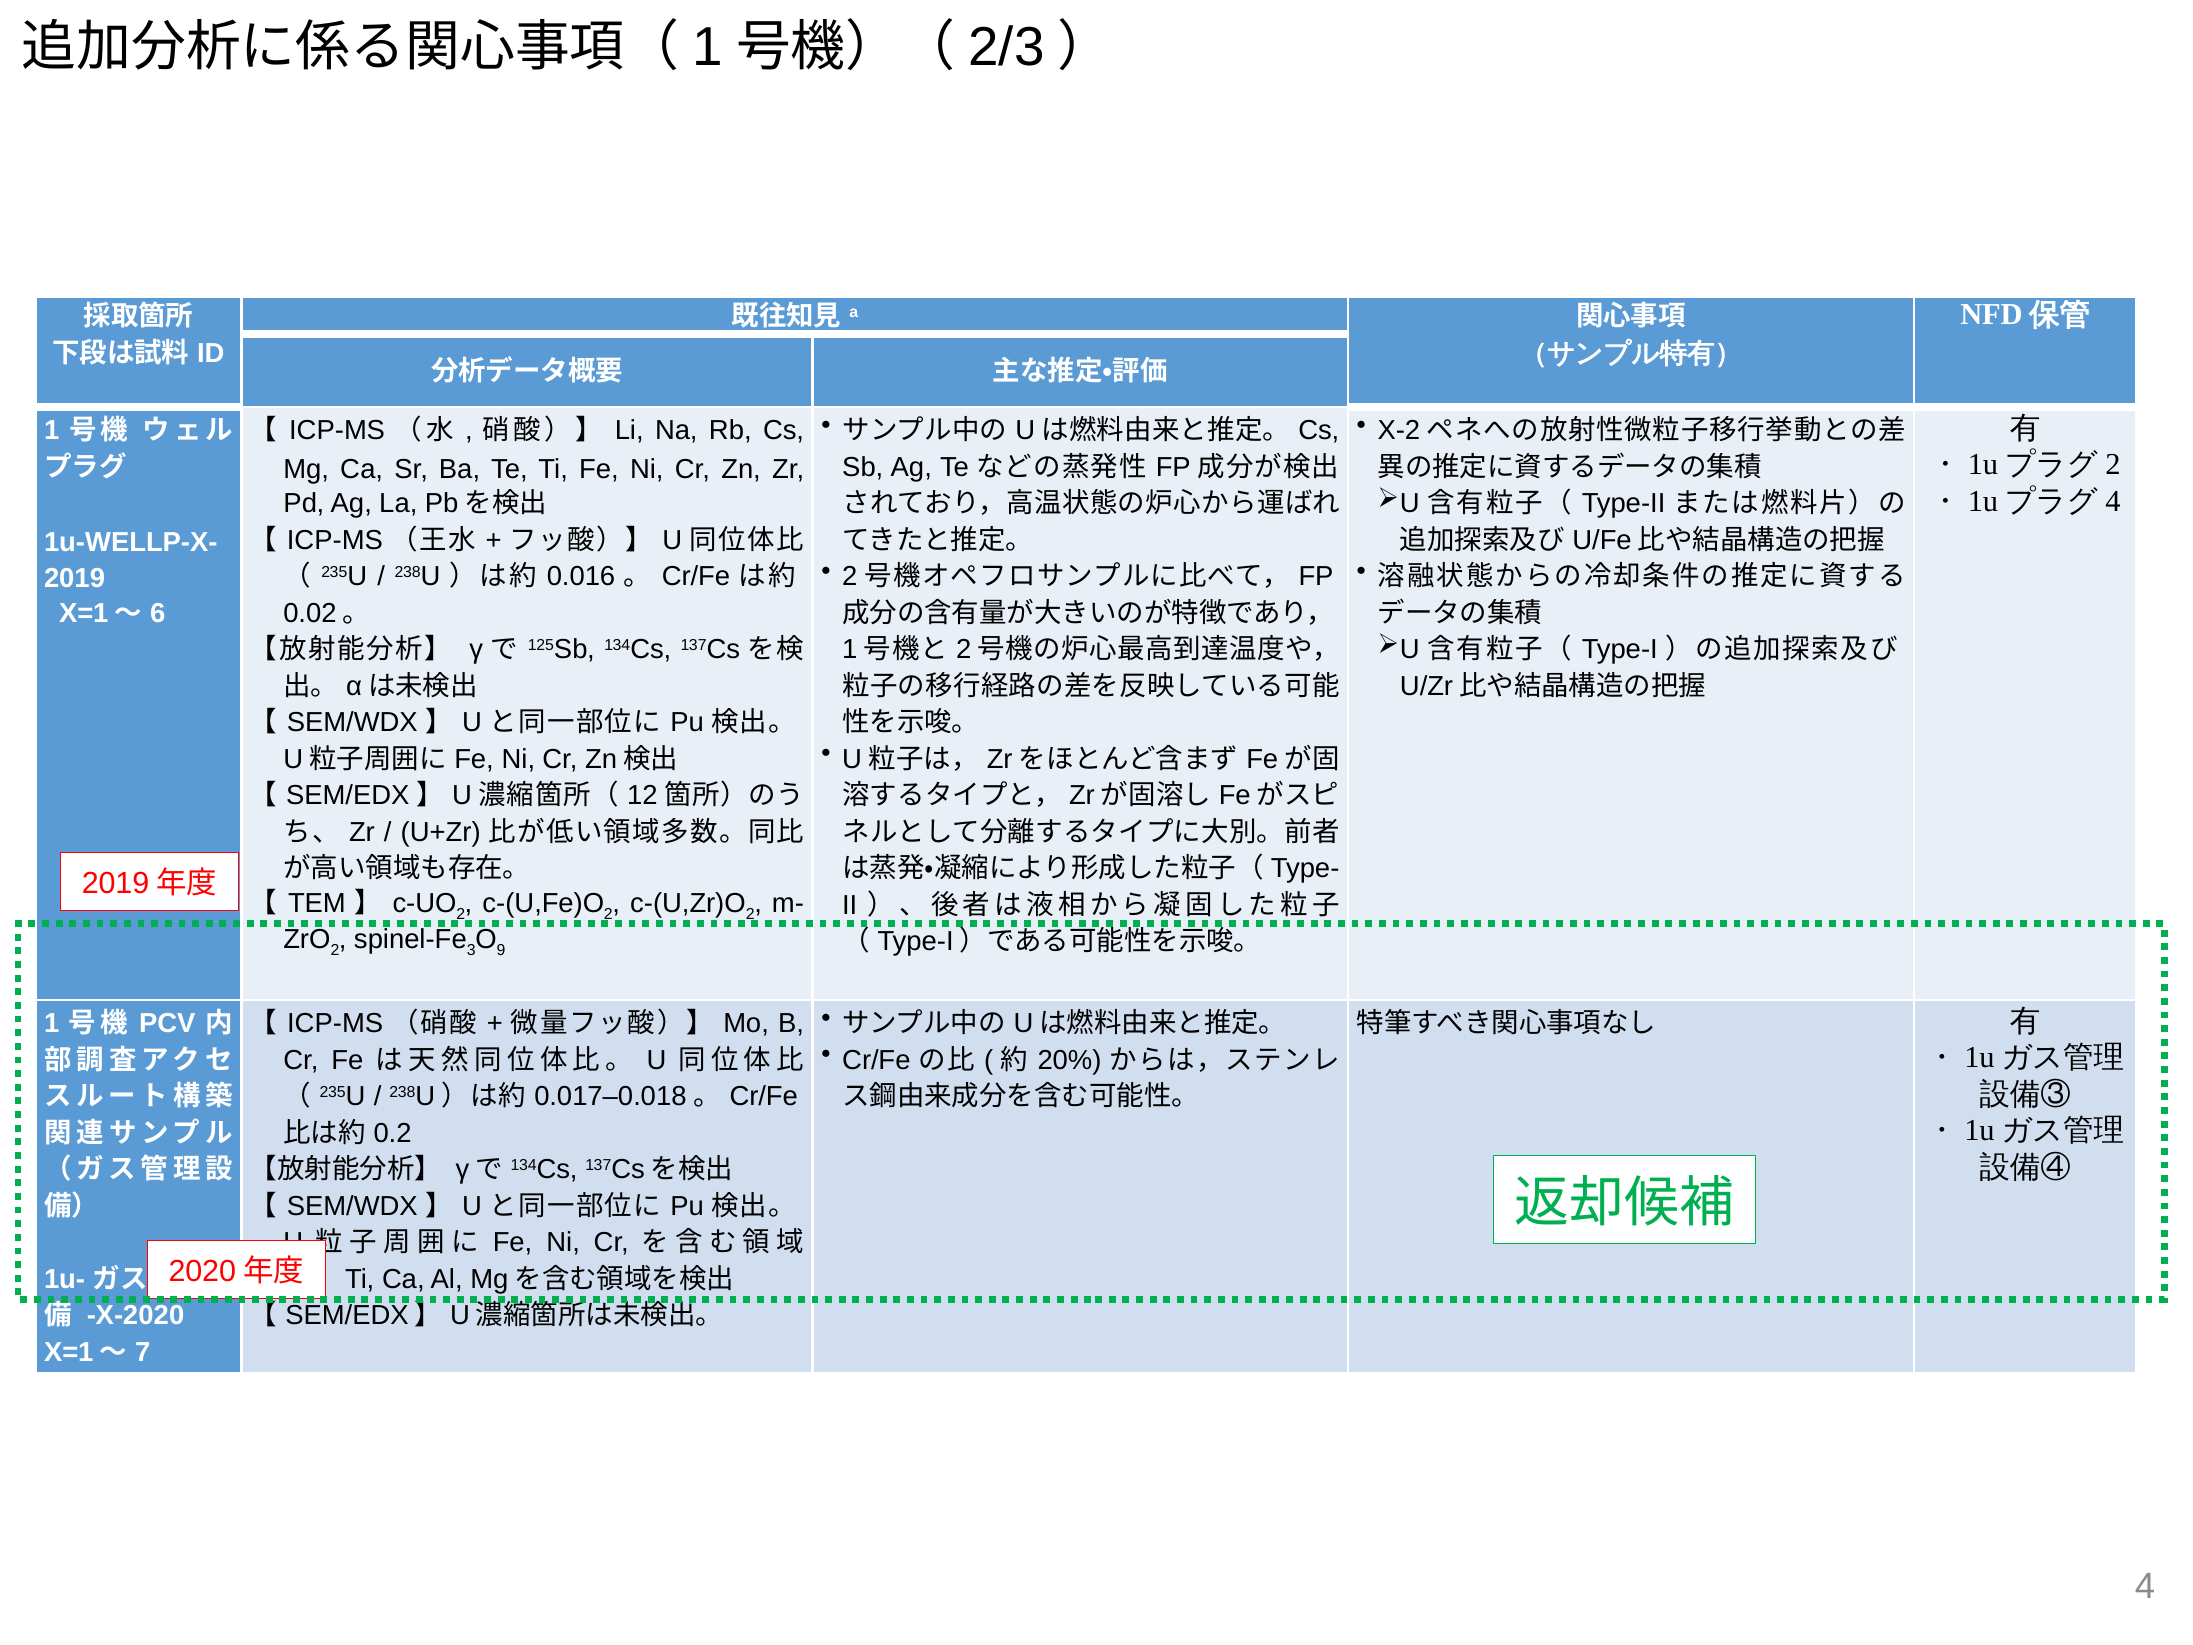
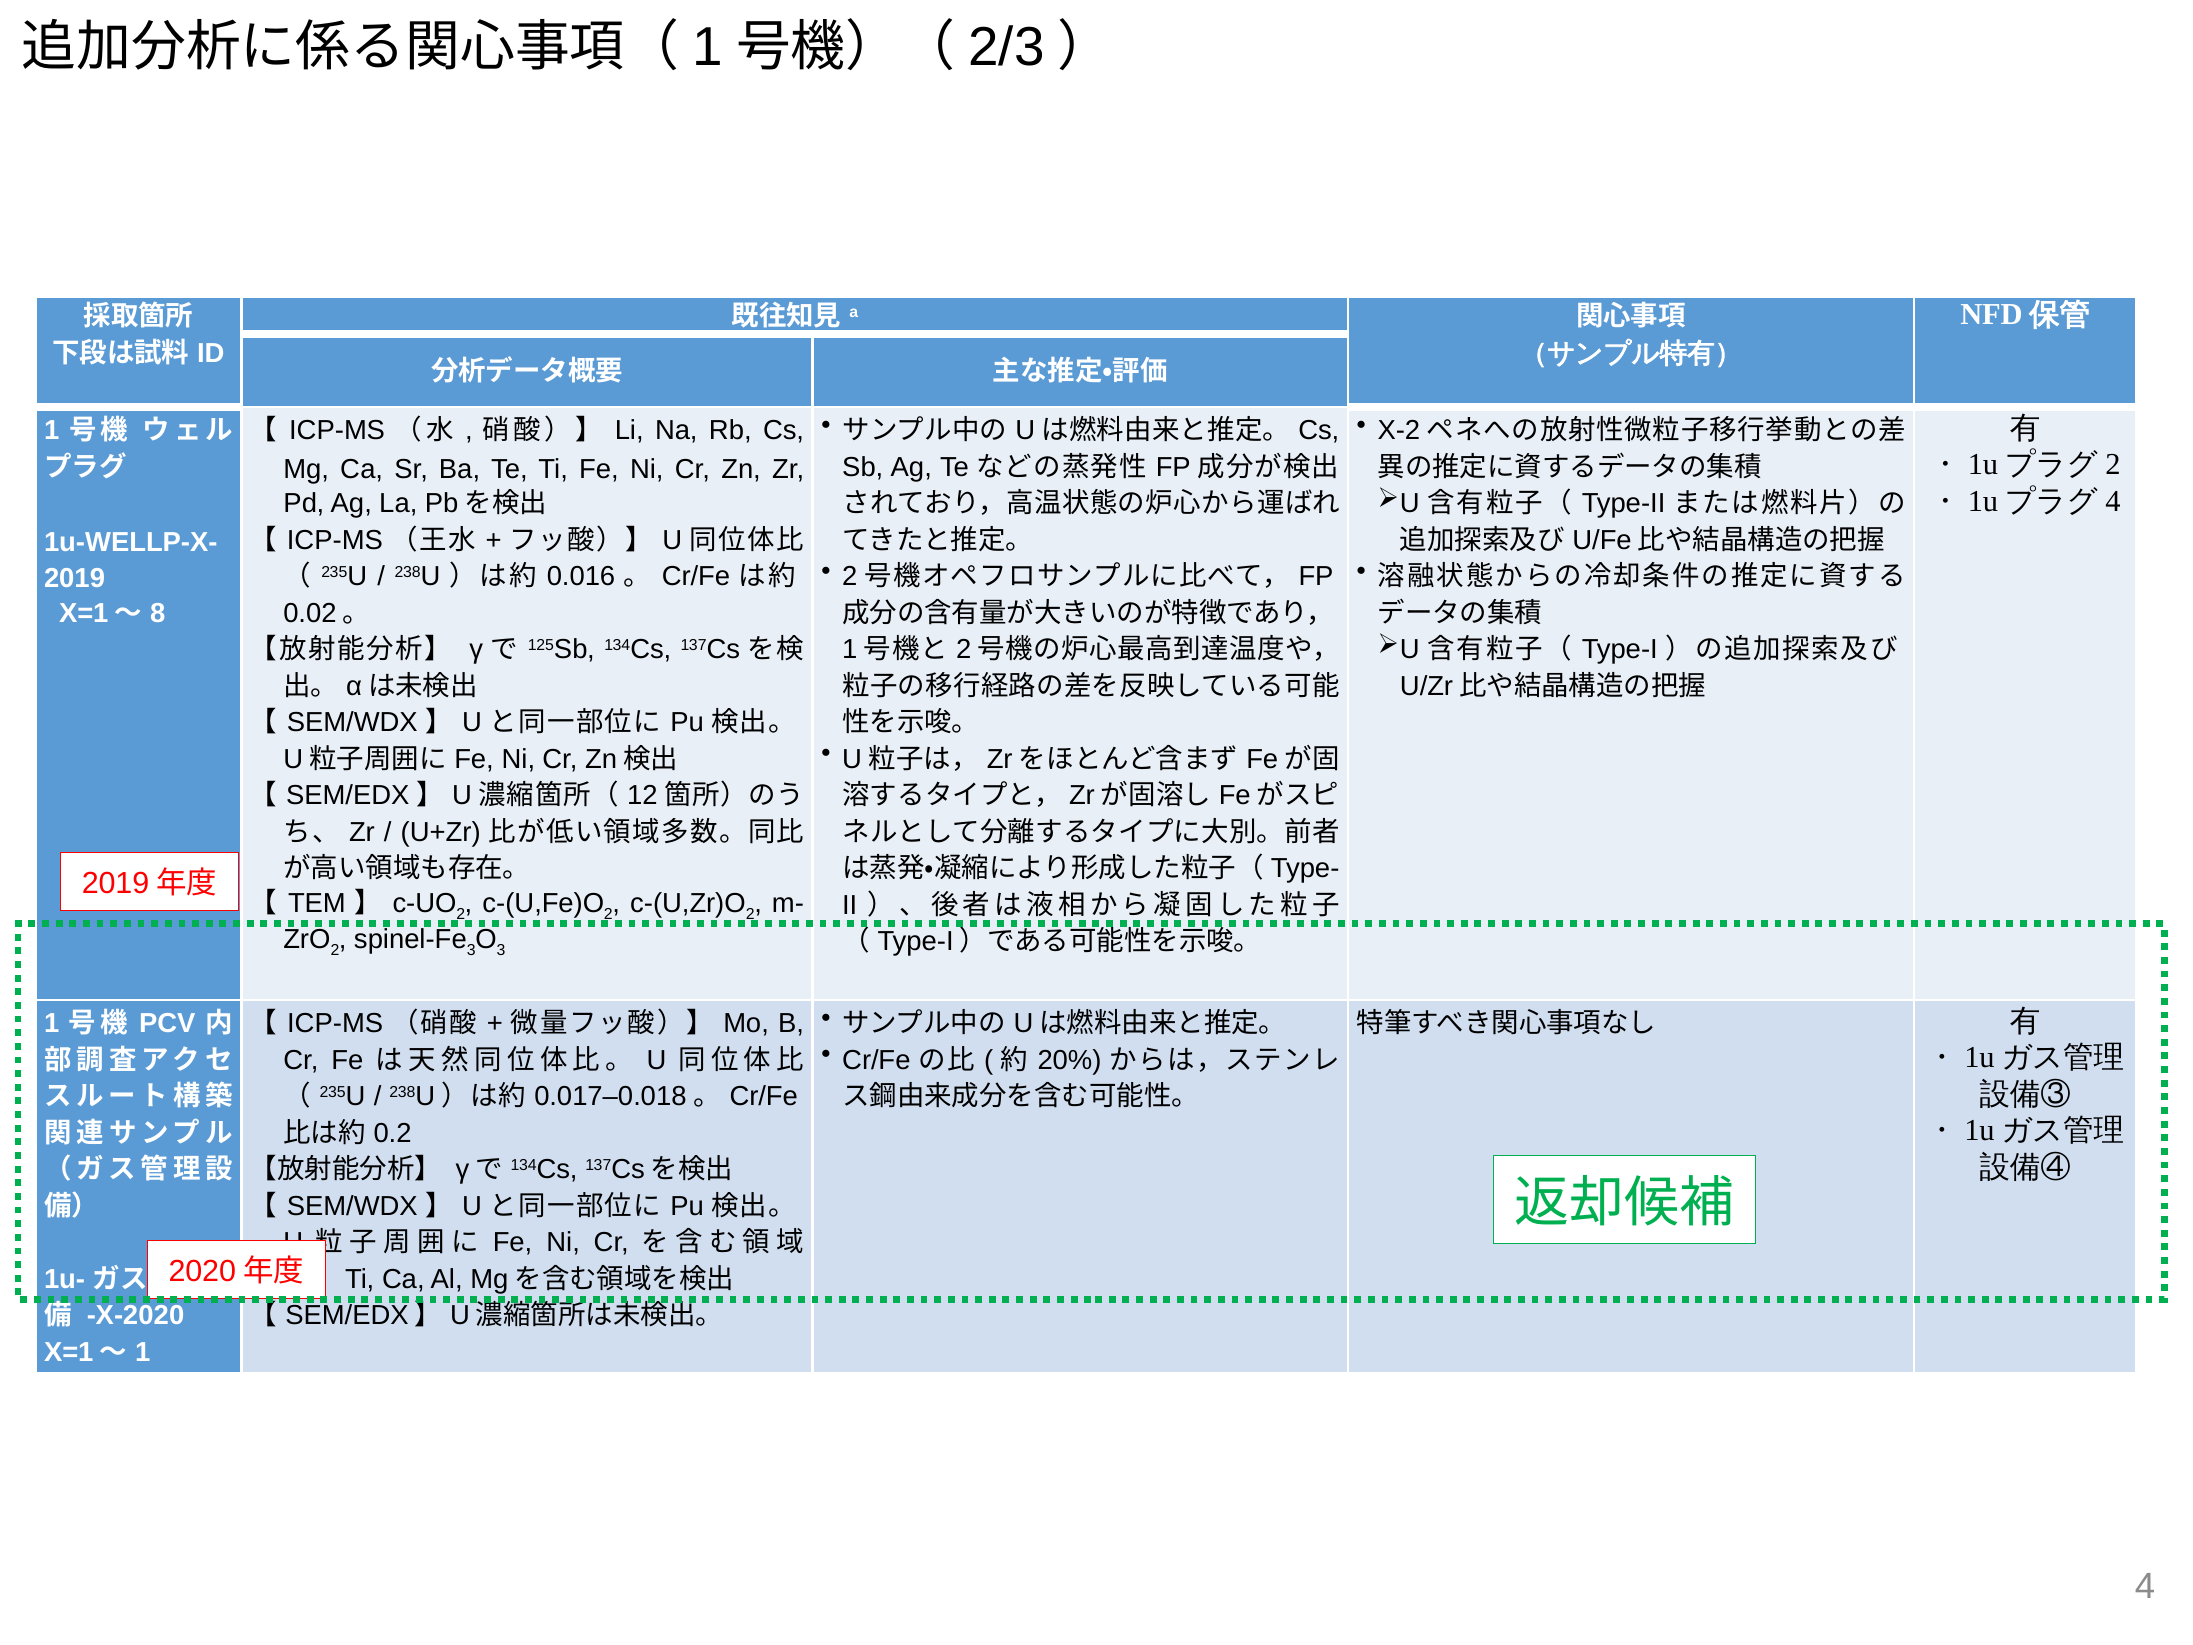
6: 6 -> 8 (158, 613)
9: 9 -> 3 (501, 950)
7: 7 -> 1 (143, 1352)
